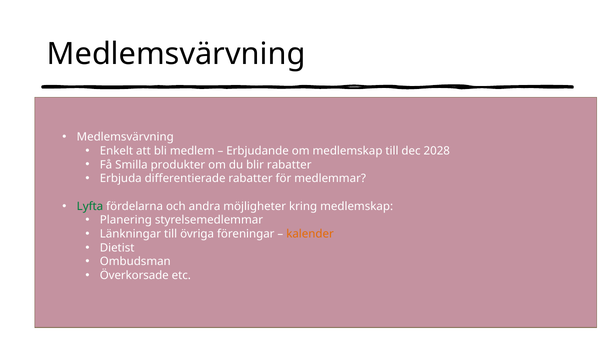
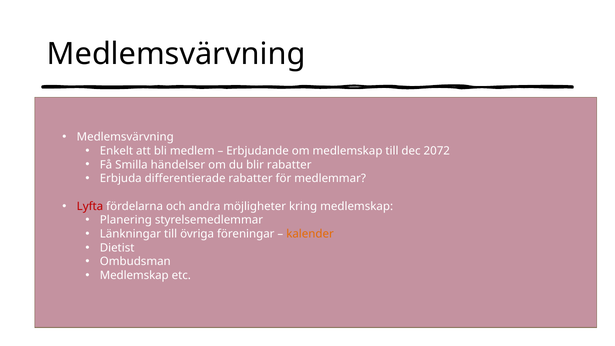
2028: 2028 -> 2072 (437, 151)
produkter: produkter -> händelser (178, 165)
Lyfta colour: green -> red (90, 206)
Överkorsade: Överkorsade -> Medlemskap (134, 275)
